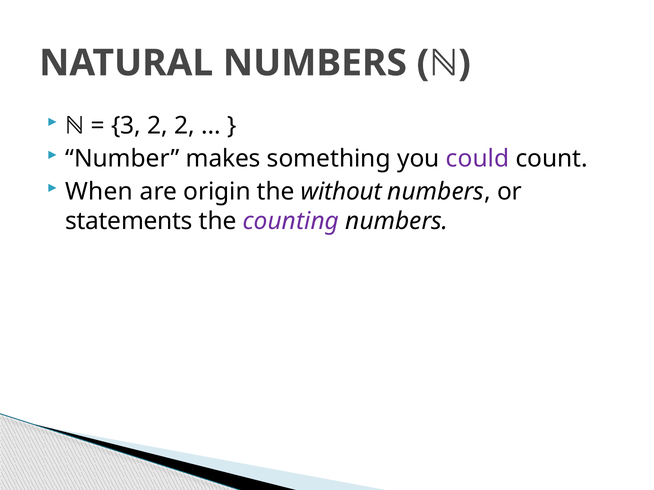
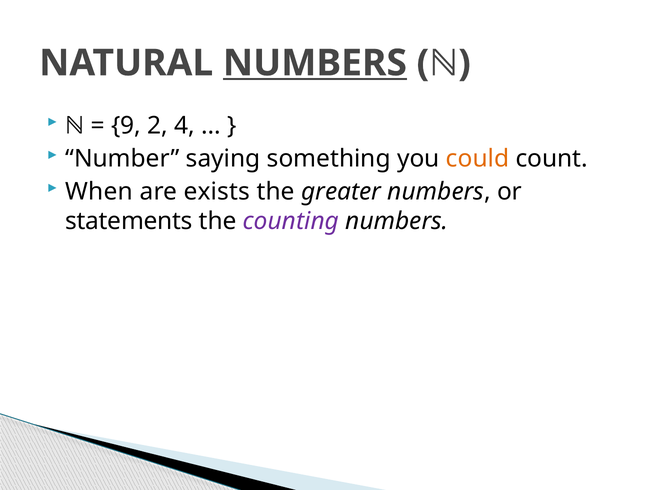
NUMBERS underline: none -> present (315, 63)
3: 3 -> 9 (126, 126)
2 2: 2 -> 4 (185, 126)
makes: makes -> saying (223, 159)
could colour: purple -> orange (478, 159)
origin: origin -> exists (217, 192)
without: without -> greater (341, 192)
